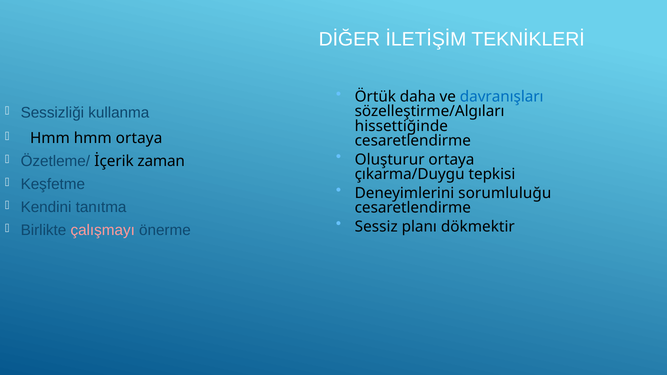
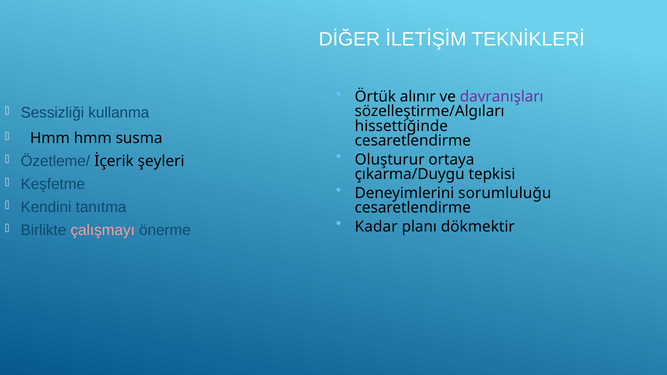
daha: daha -> alınır (418, 97)
davranışları colour: blue -> purple (502, 97)
hmm ortaya: ortaya -> susma (139, 138)
zaman: zaman -> şeyleri (161, 161)
Sessiz: Sessiz -> Kadar (376, 227)
